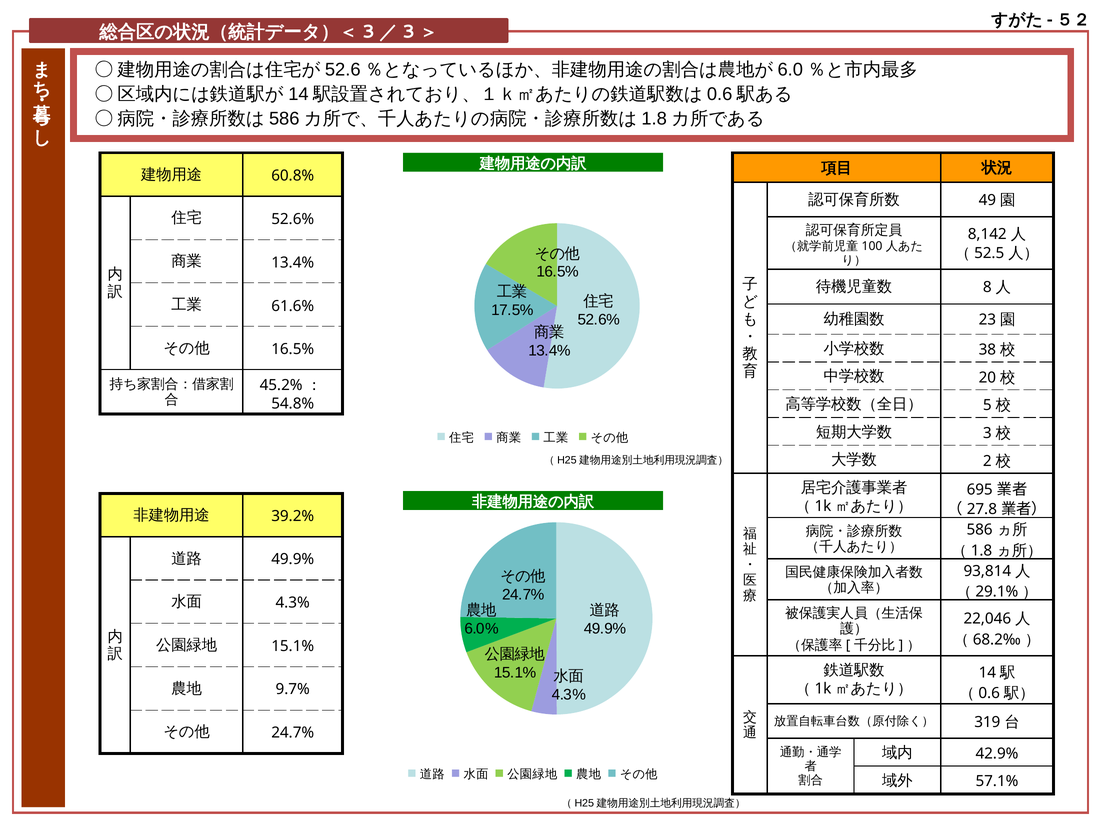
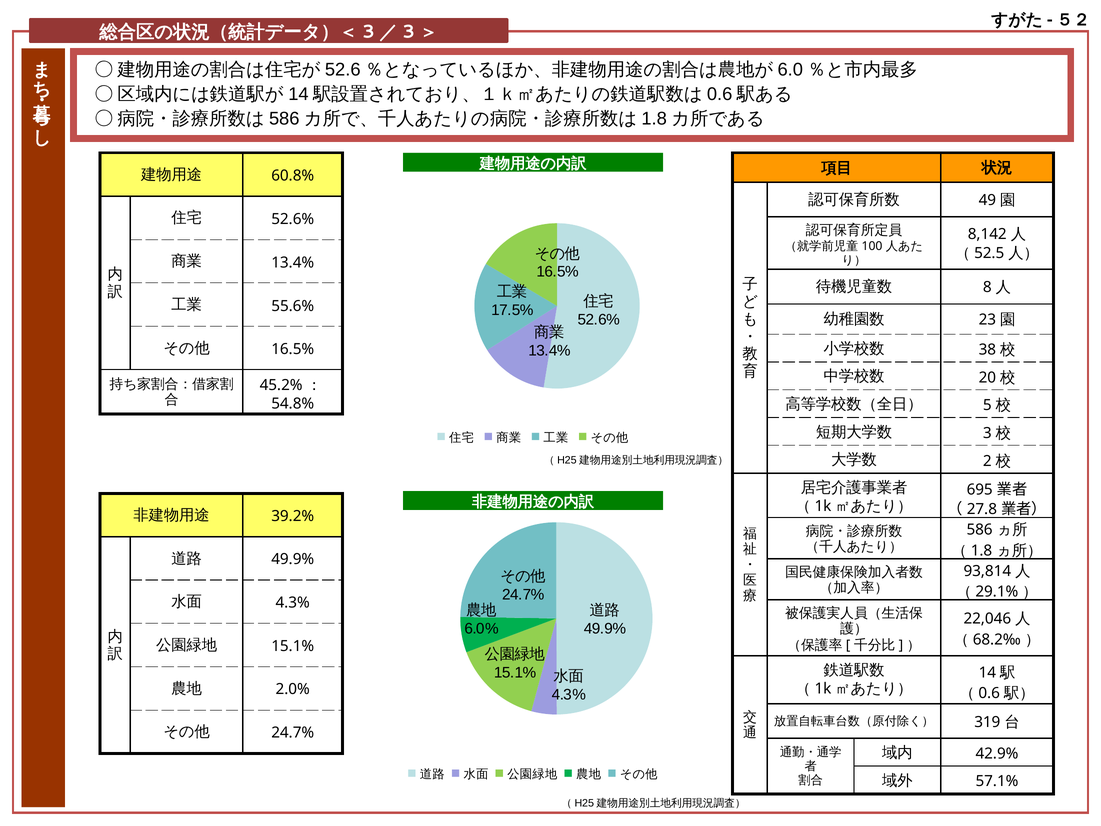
61.6%: 61.6% -> 55.6% (293, 306)
9.7%: 9.7% -> 2.0% (293, 689)
